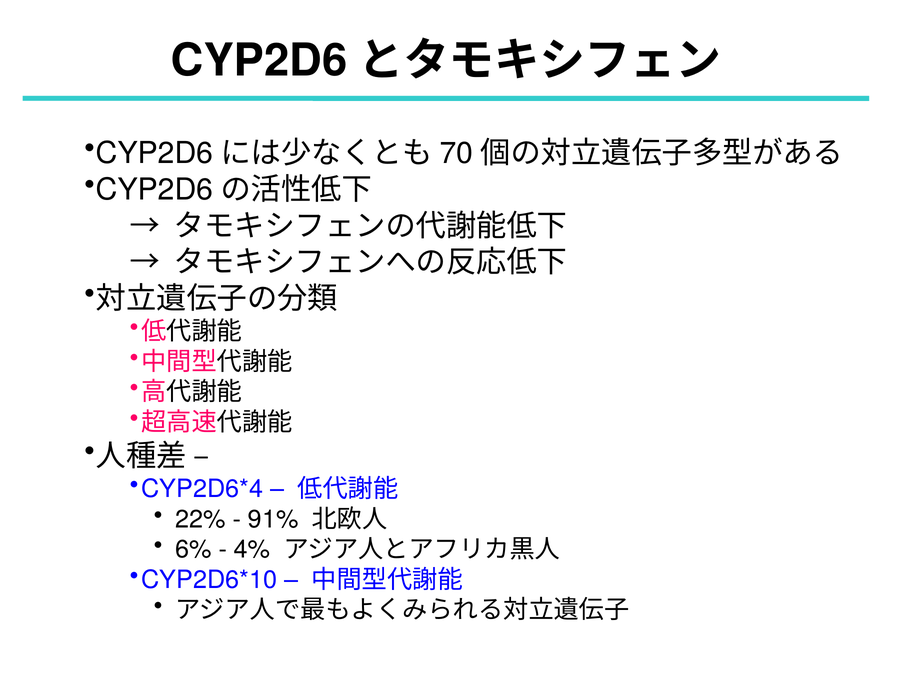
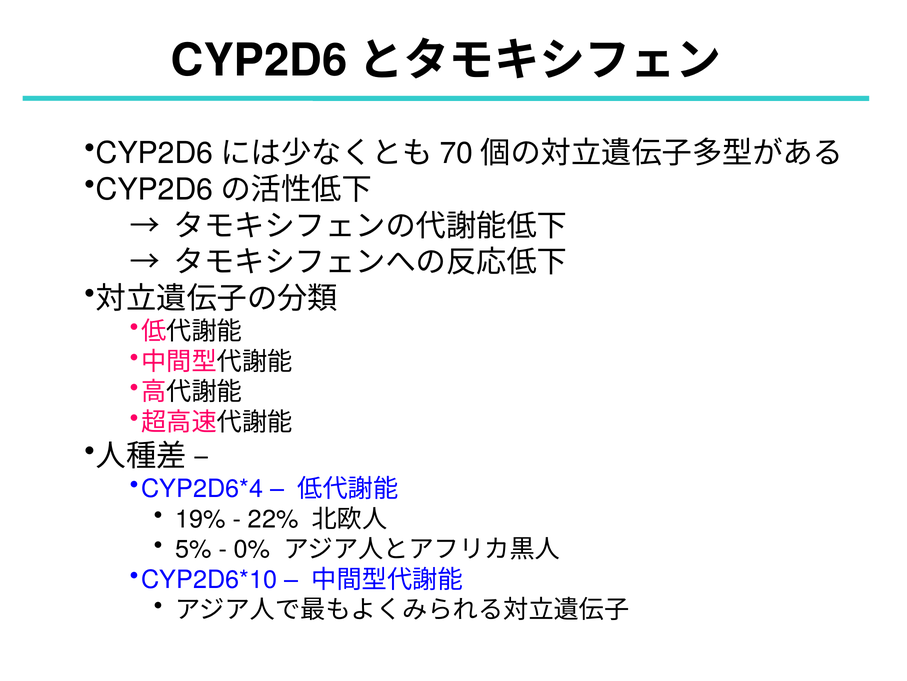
22%: 22% -> 19% (200, 519)
91%: 91% -> 22% (273, 519)
6%: 6% -> 5% (193, 549)
4%: 4% -> 0% (252, 549)
